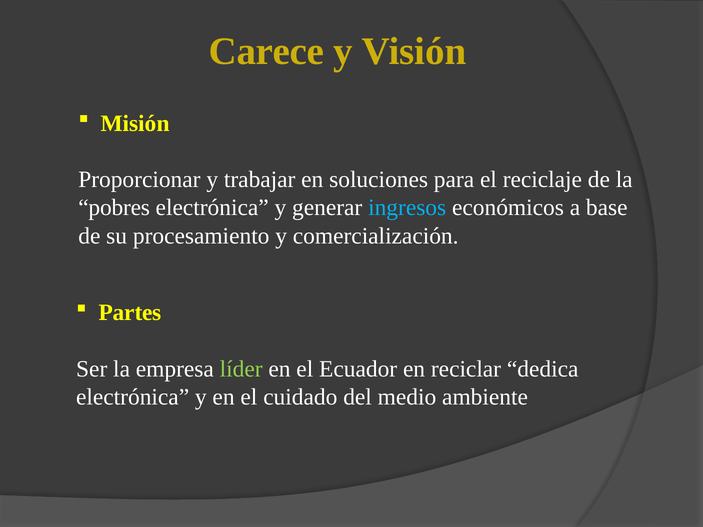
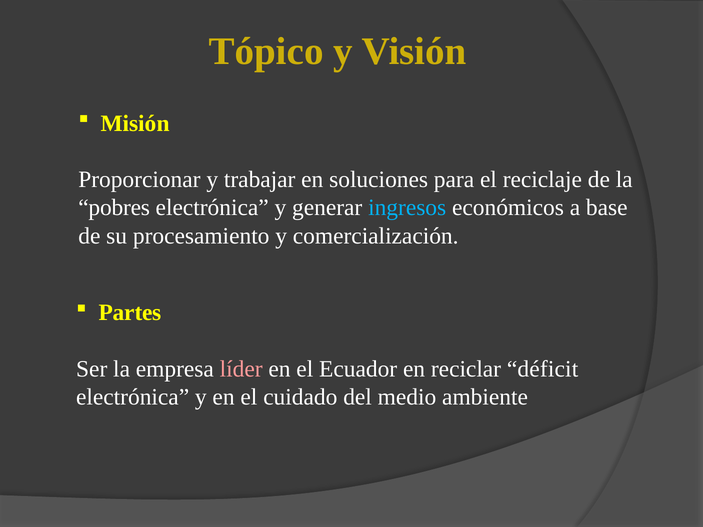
Carece: Carece -> Tópico (266, 52)
líder colour: light green -> pink (241, 369)
dedica: dedica -> déficit (543, 369)
